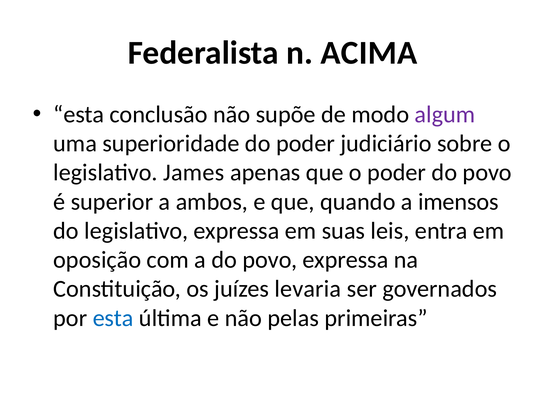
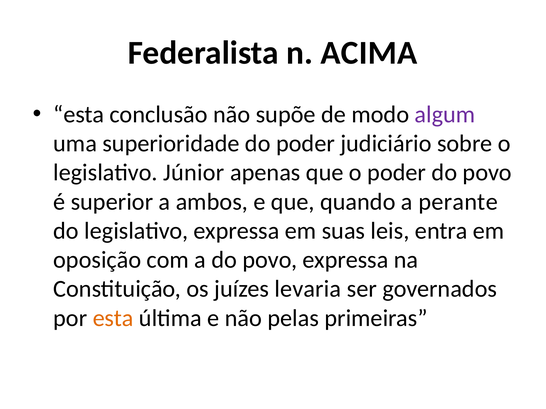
James: James -> Júnior (194, 173)
imensos: imensos -> perante (458, 202)
esta colour: blue -> orange (113, 318)
